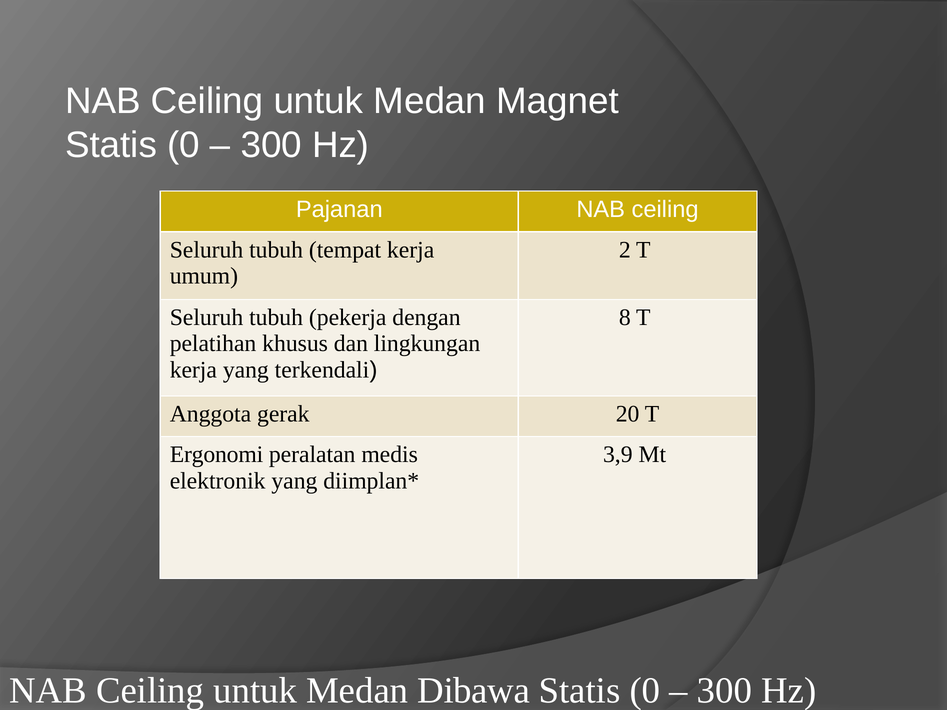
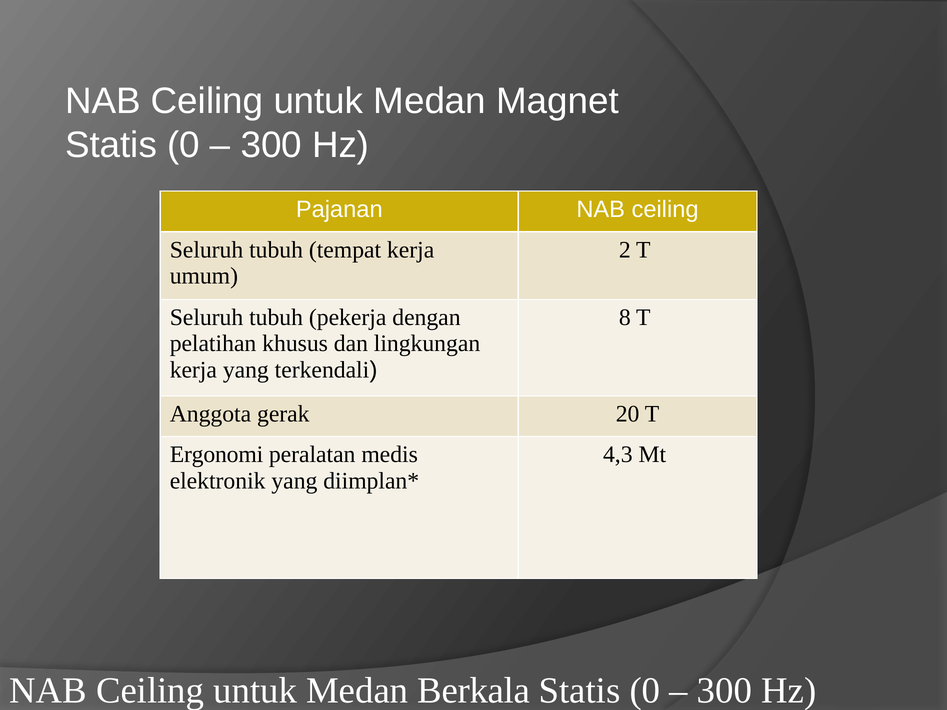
3,9: 3,9 -> 4,3 (618, 455)
Dibawa: Dibawa -> Berkala (474, 691)
